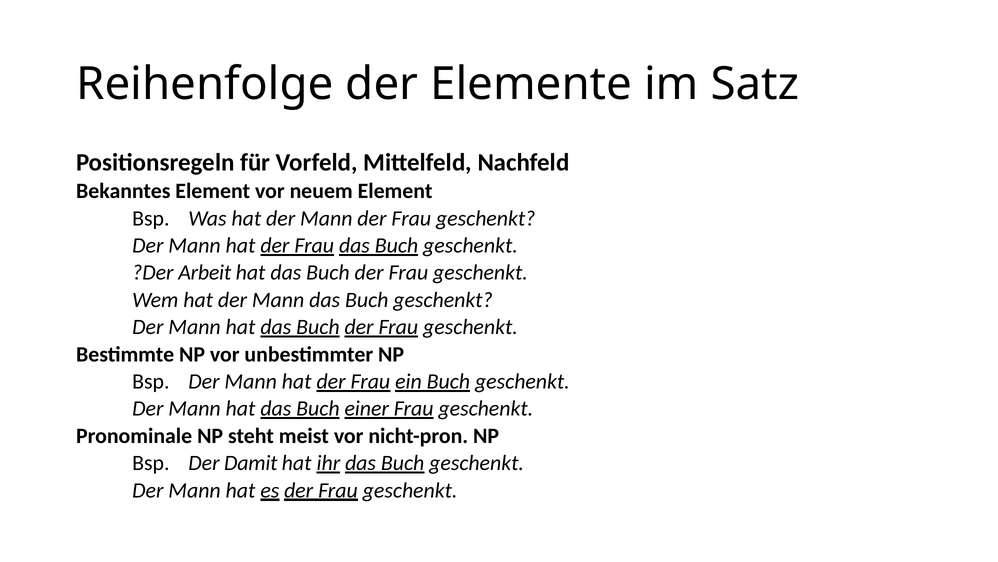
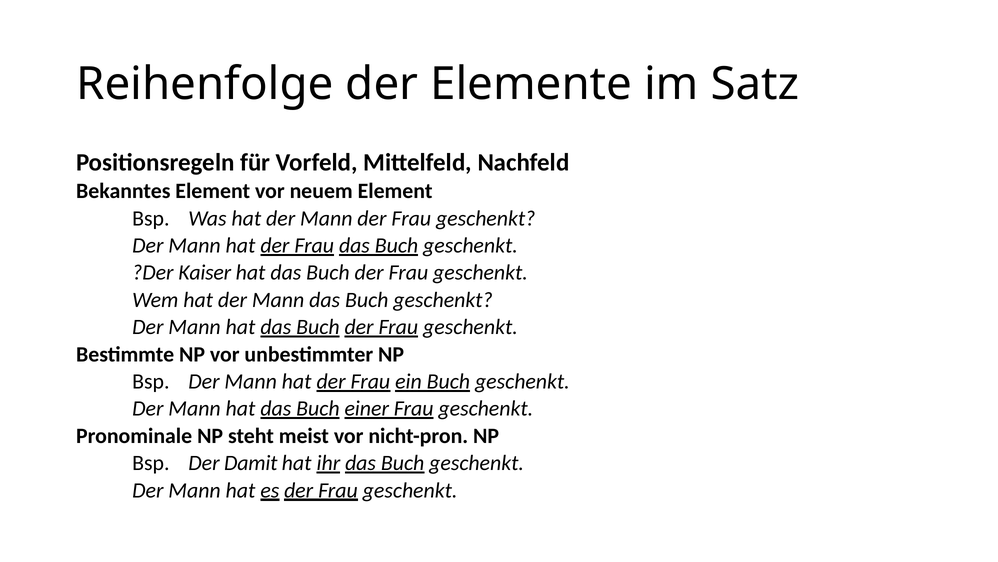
Arbeit: Arbeit -> Kaiser (205, 272)
